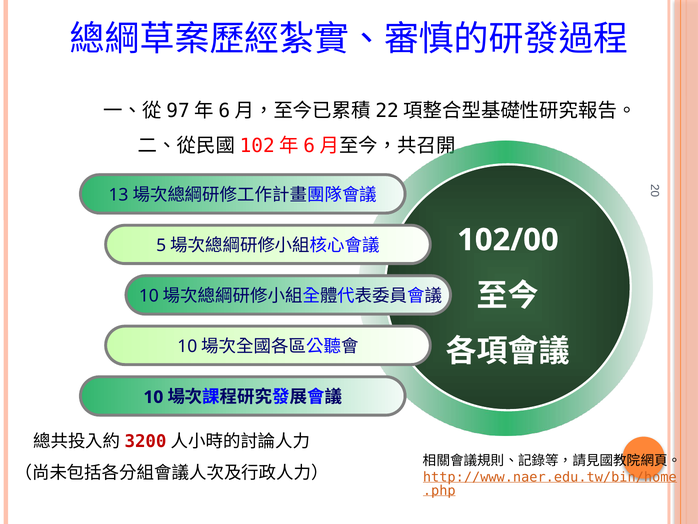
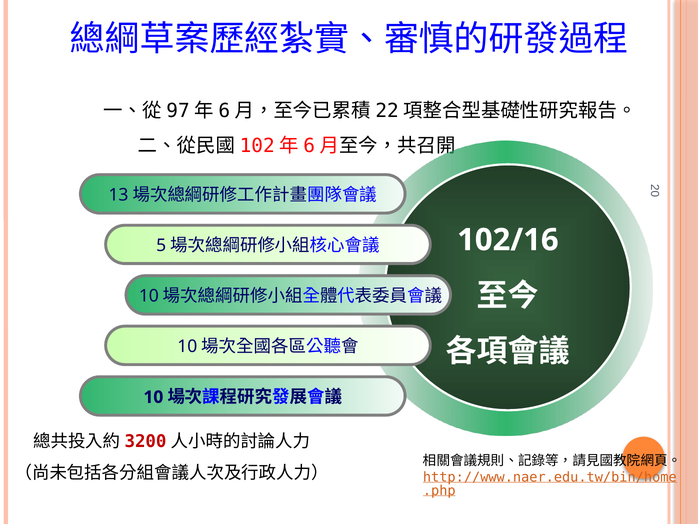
102/00: 102/00 -> 102/16 (508, 240)
